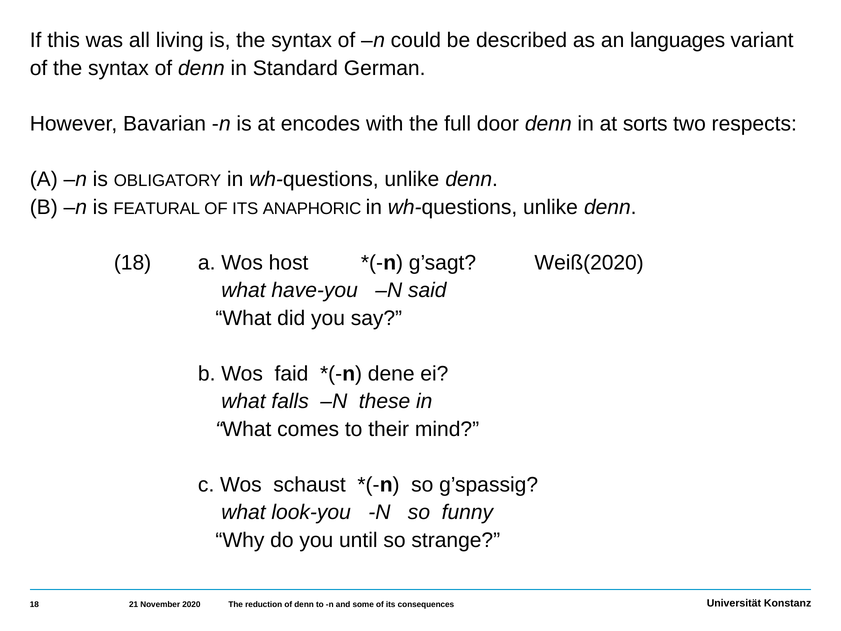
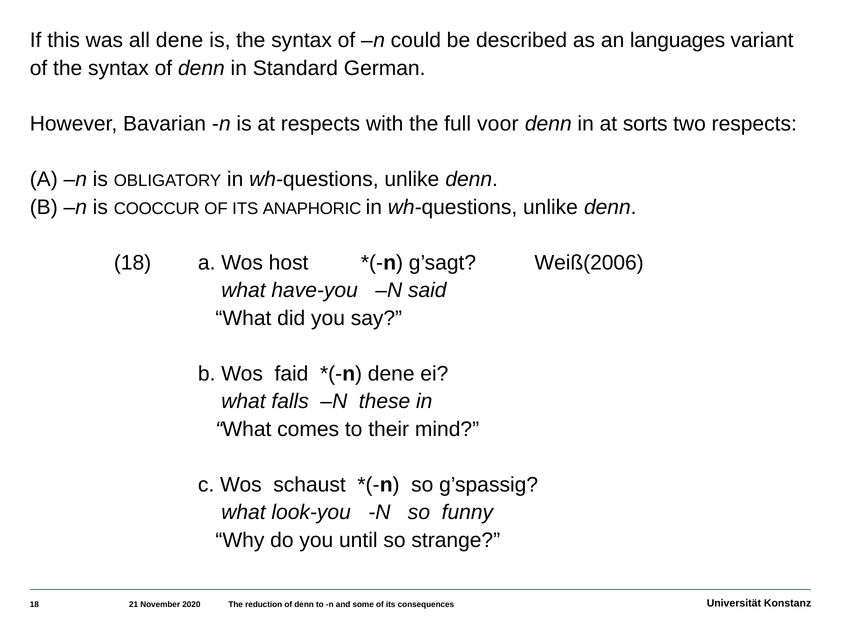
all living: living -> dene (180, 41)
at encodes: encodes -> respects (320, 124)
door: door -> voor (498, 124)
FEATURAL: FEATURAL -> COOCCUR (157, 208)
Weiß(2020: Weiß(2020 -> Weiß(2006 (589, 263)
